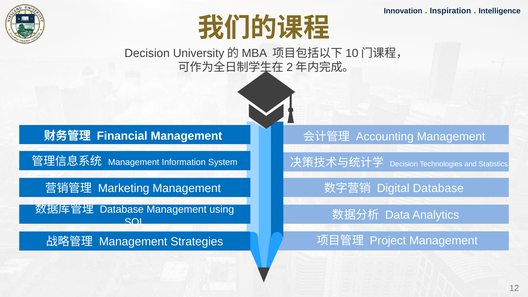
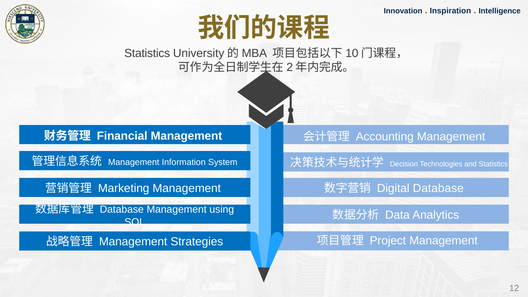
Decision: Decision -> Statistics (147, 53)
